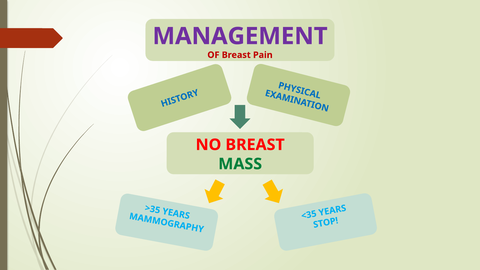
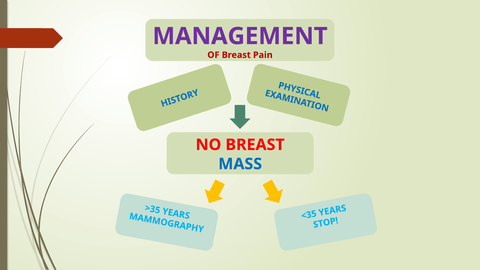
MASS colour: green -> blue (240, 164)
